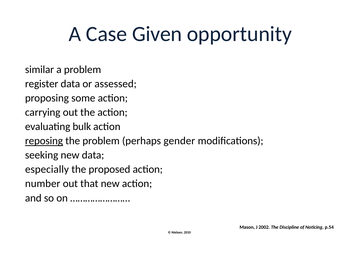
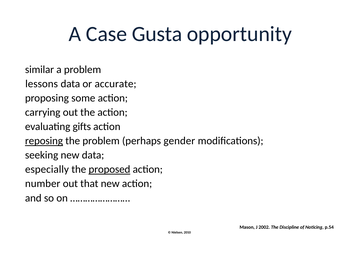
Given: Given -> Gusta (157, 34)
register: register -> lessons (42, 84)
assessed: assessed -> accurate (116, 84)
bulk: bulk -> gifts (82, 127)
proposed underline: none -> present (109, 170)
